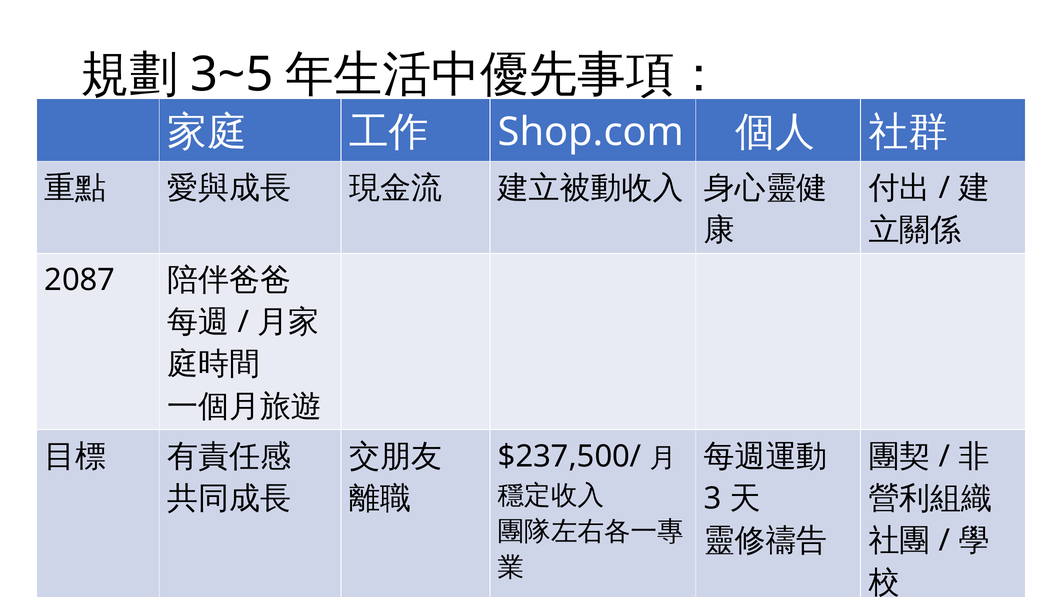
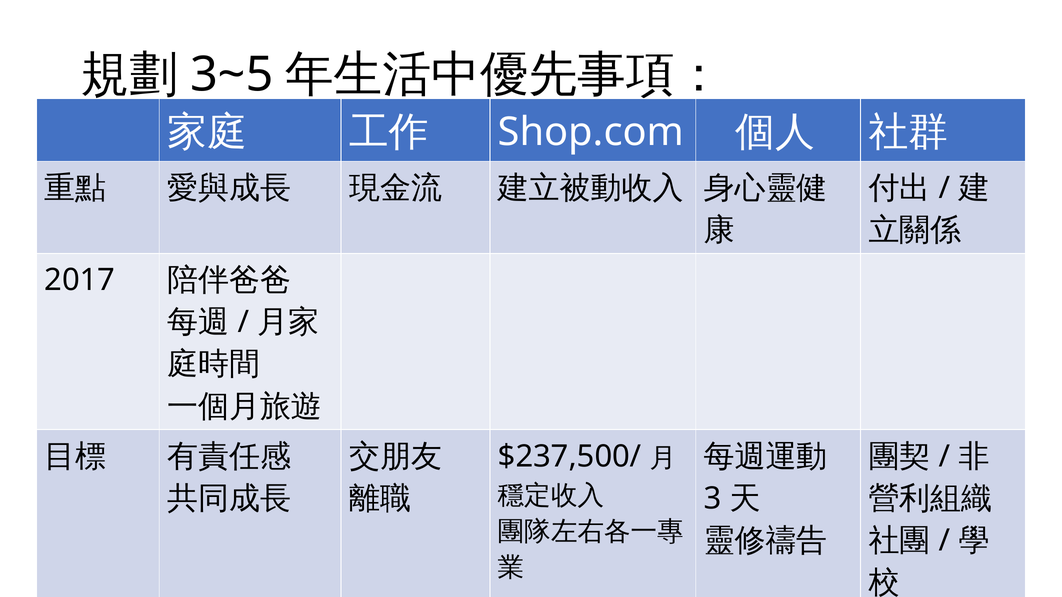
2087: 2087 -> 2017 (80, 280)
